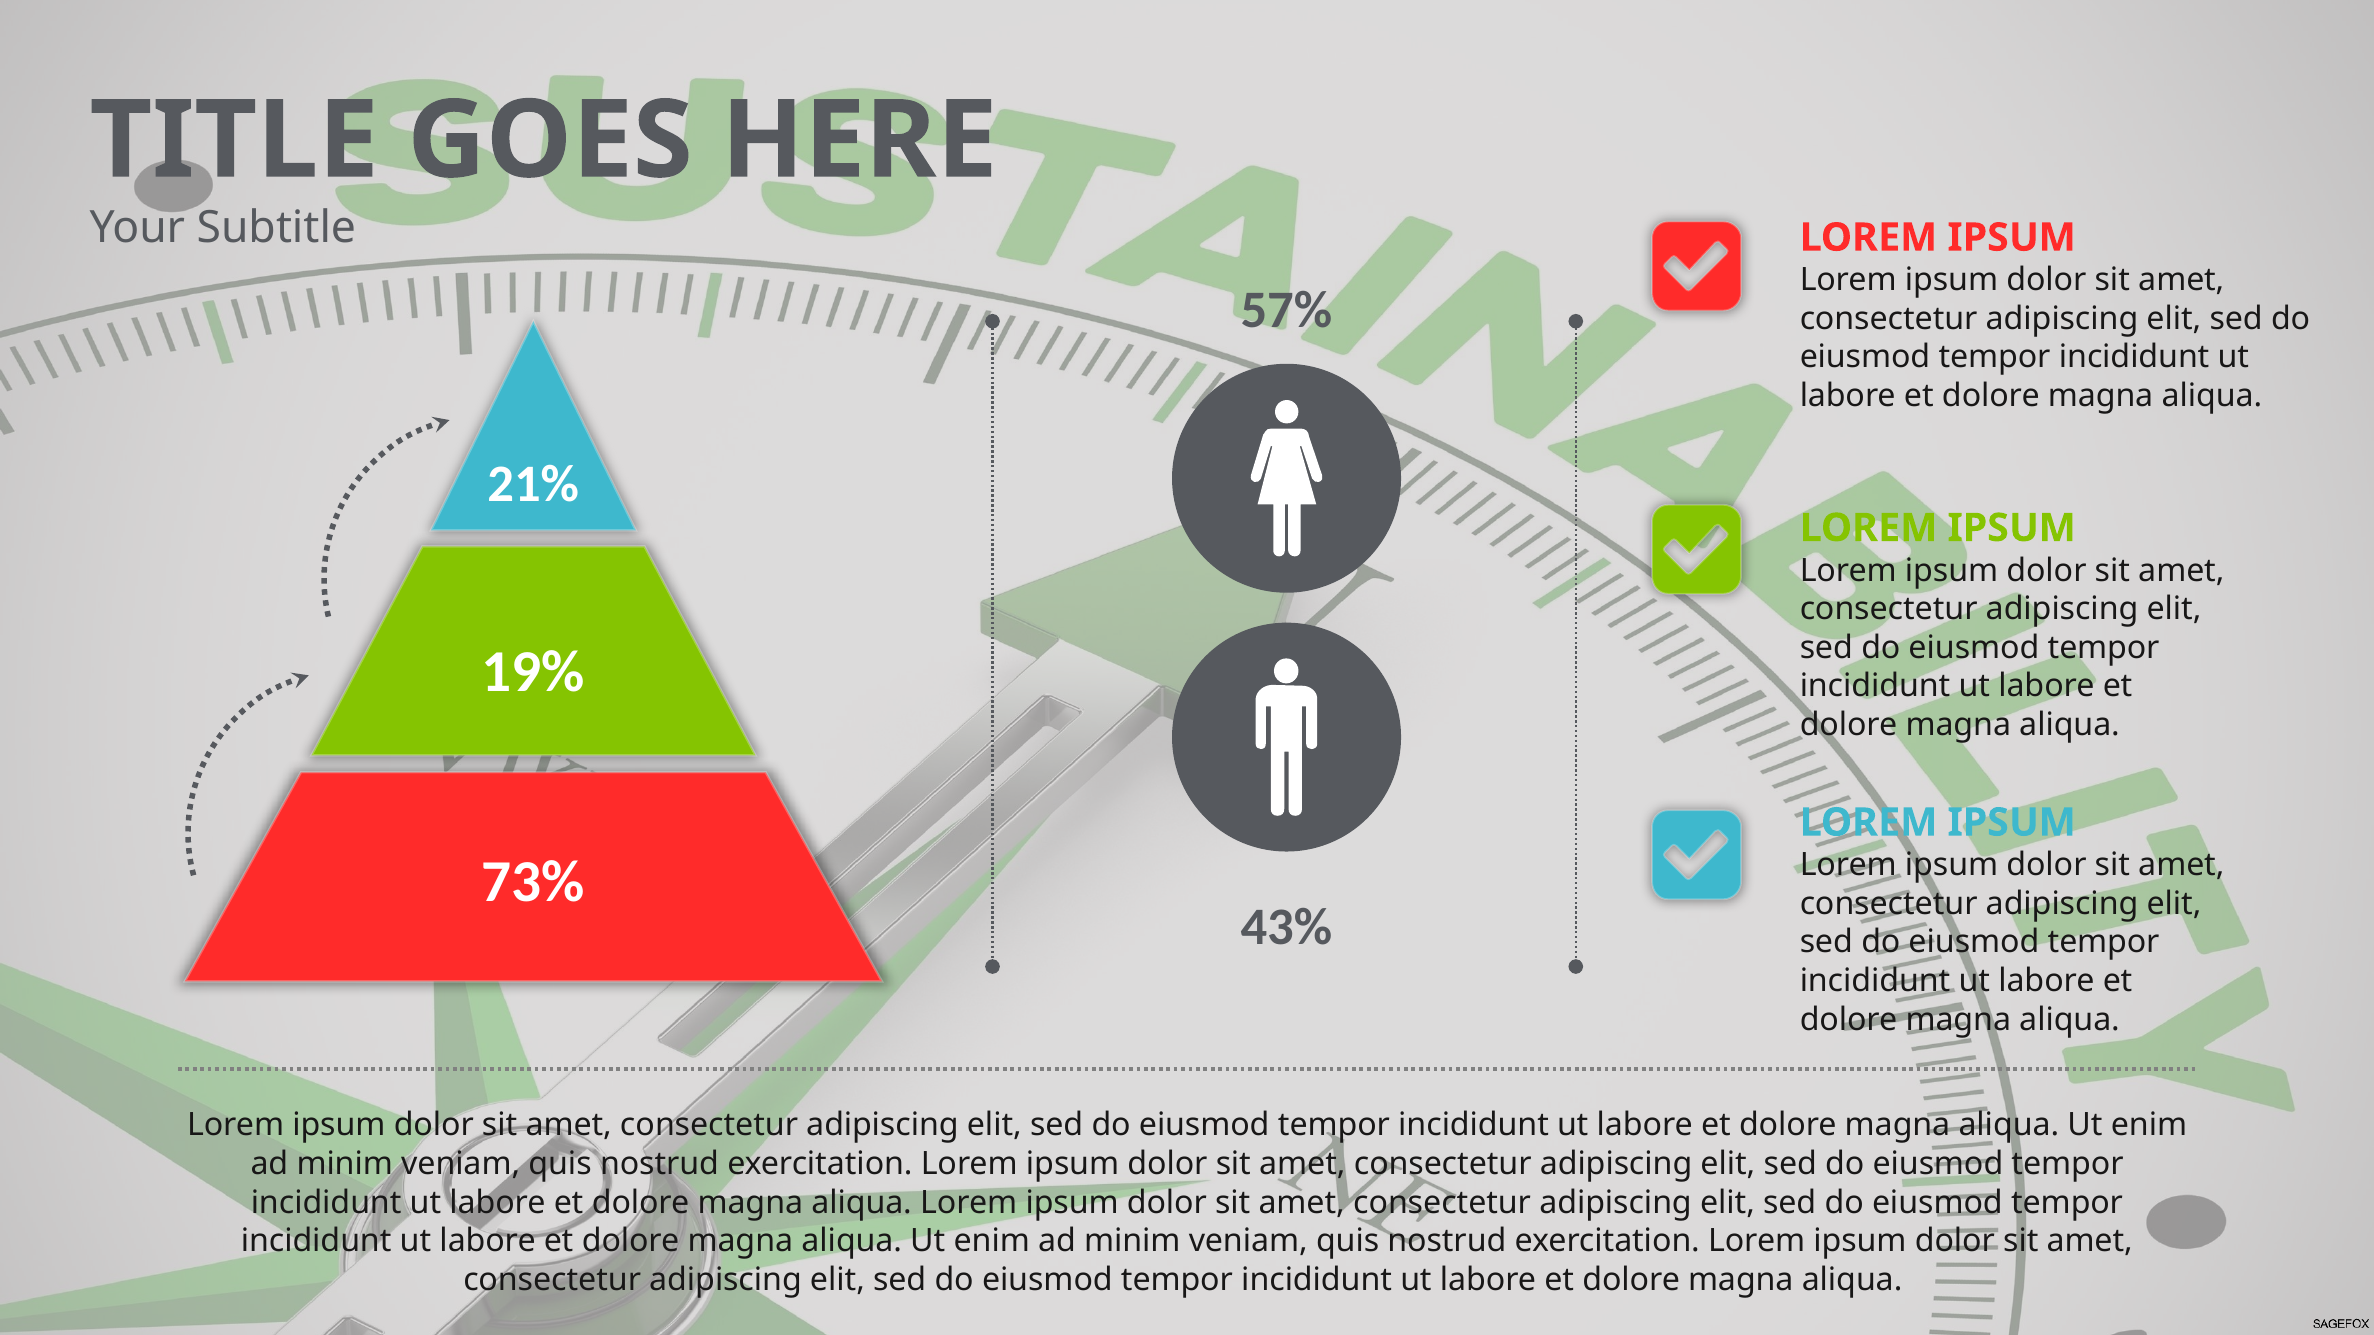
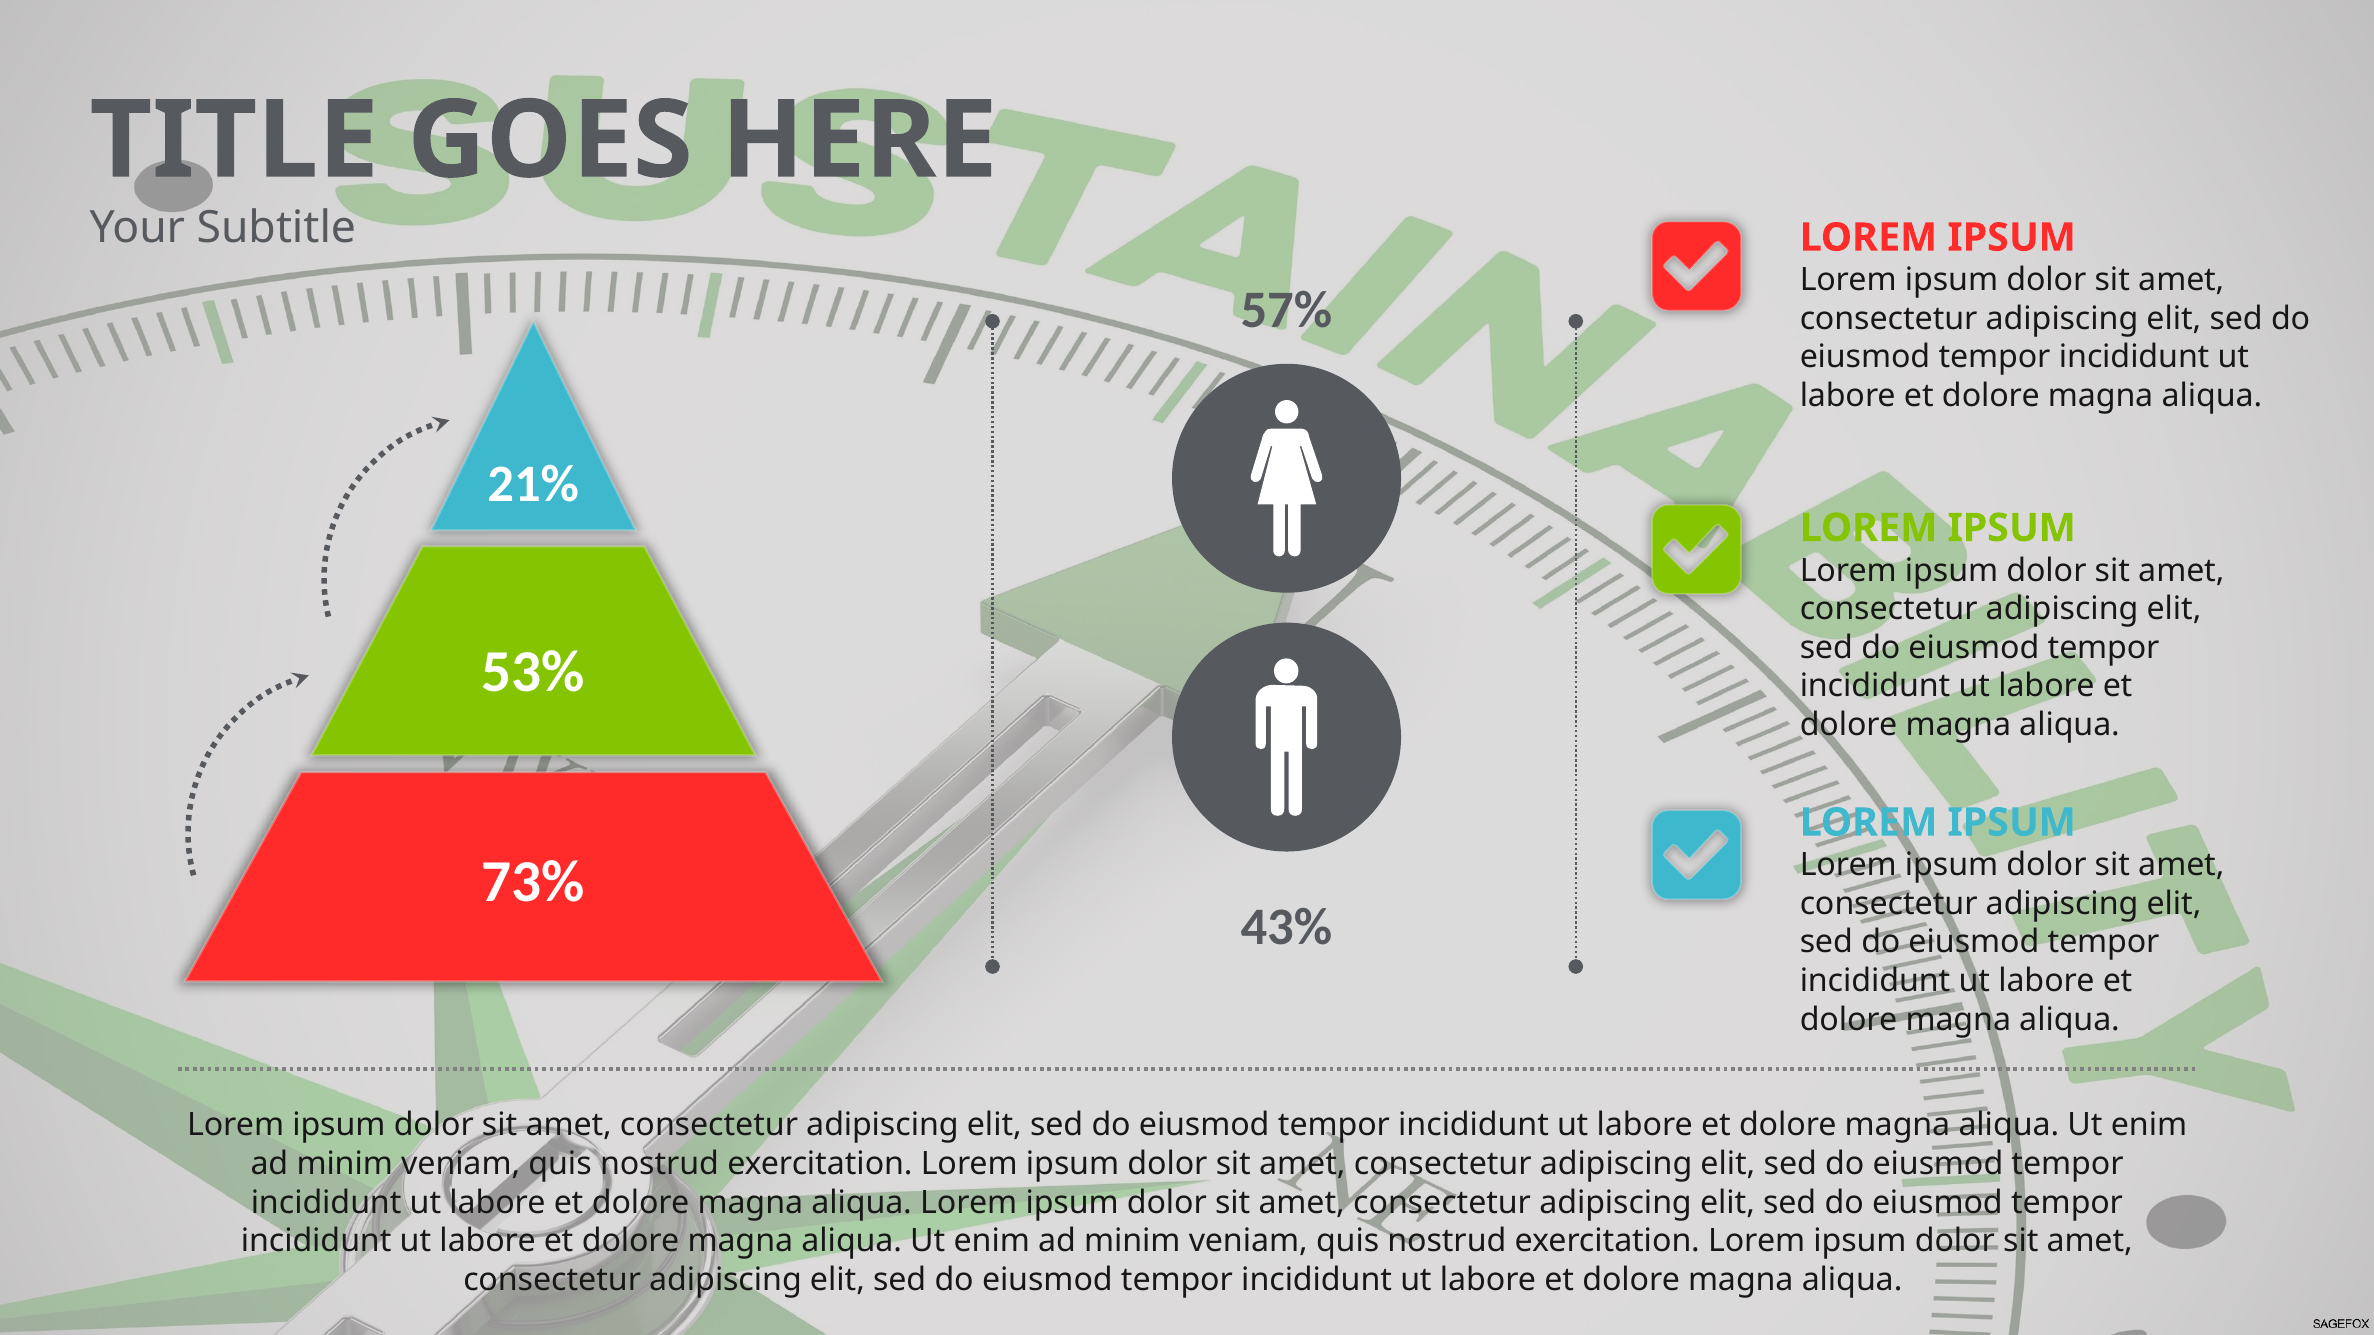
19%: 19% -> 53% (533, 672)
